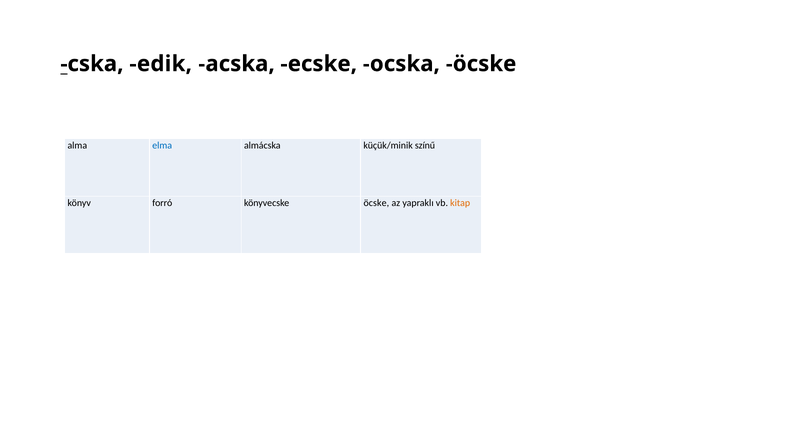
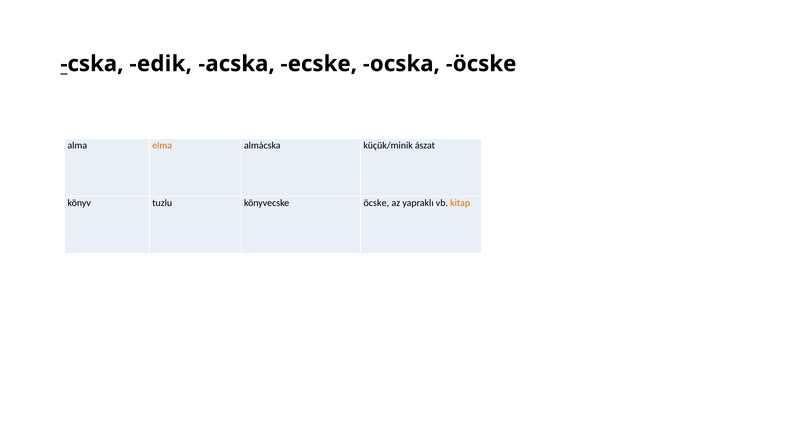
elma colour: blue -> orange (162, 146)
színű: színű -> ászat (425, 146)
forró: forró -> tuzlu (162, 203)
